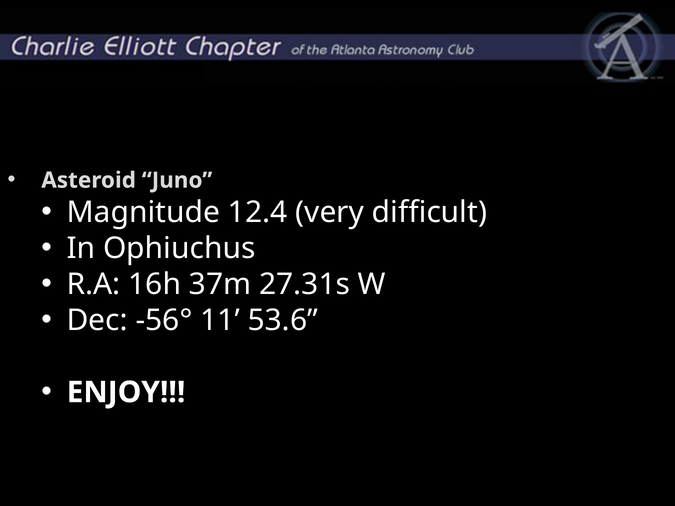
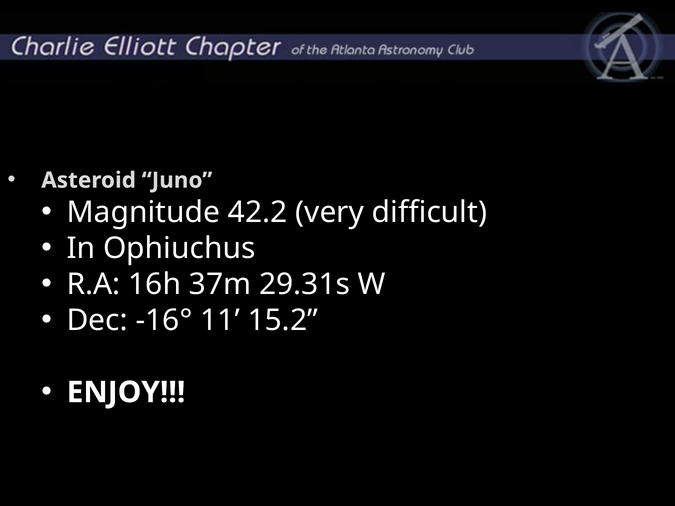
12.4: 12.4 -> 42.2 (258, 212)
27.31s: 27.31s -> 29.31s (305, 284)
-56°: -56° -> -16° (164, 320)
53.6: 53.6 -> 15.2 (283, 320)
